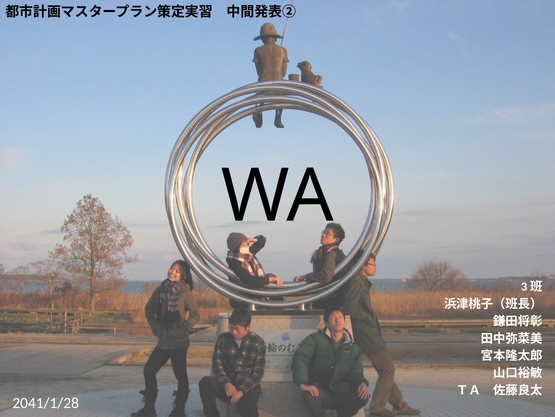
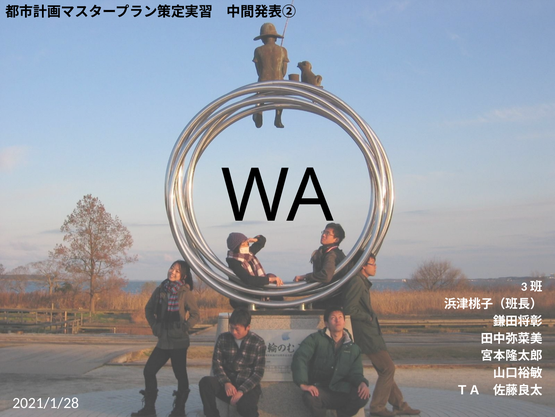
2041/1/28: 2041/1/28 -> 2021/1/28 (46, 402)
